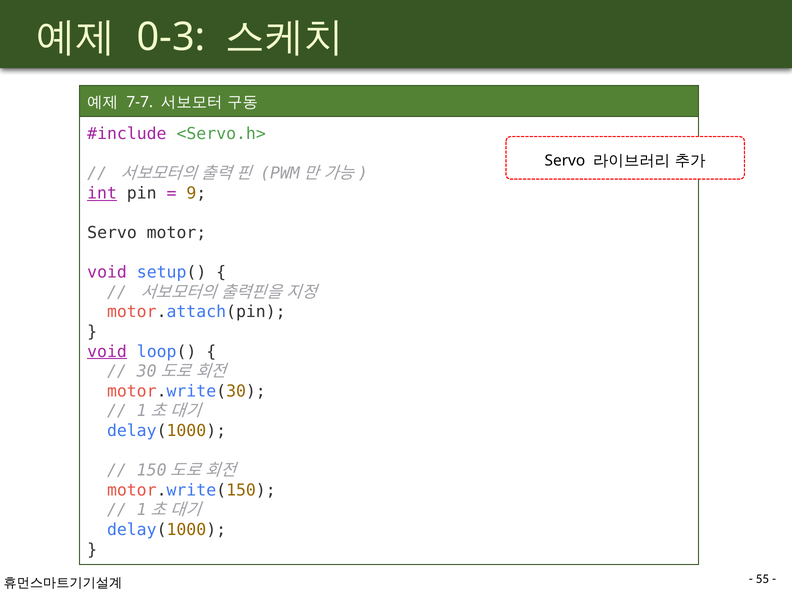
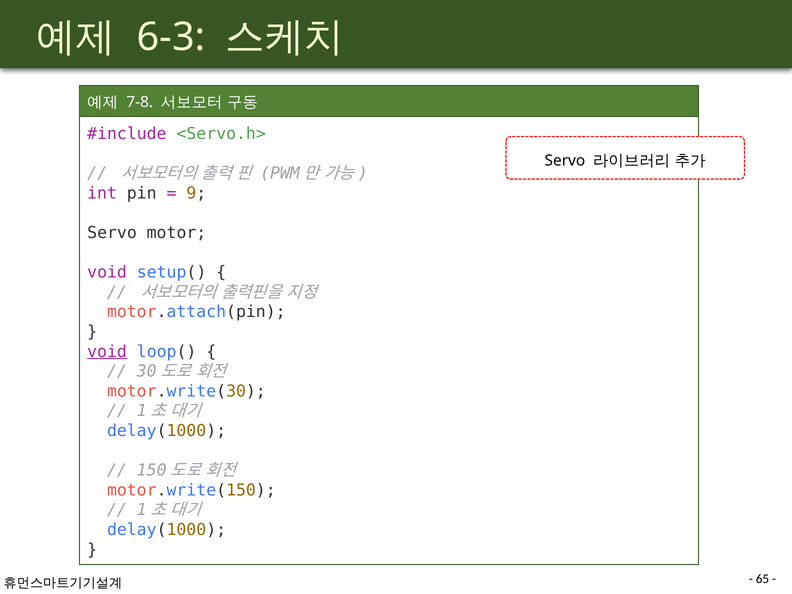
0-3: 0-3 -> 6-3 (171, 37)
7-7: 7-7 -> 7-8 (140, 102)
int underline: present -> none (102, 193)
55: 55 -> 65 (762, 579)
